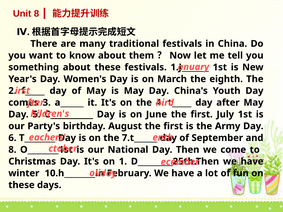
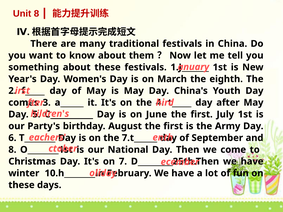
1: 1 -> 7 (123, 162)
